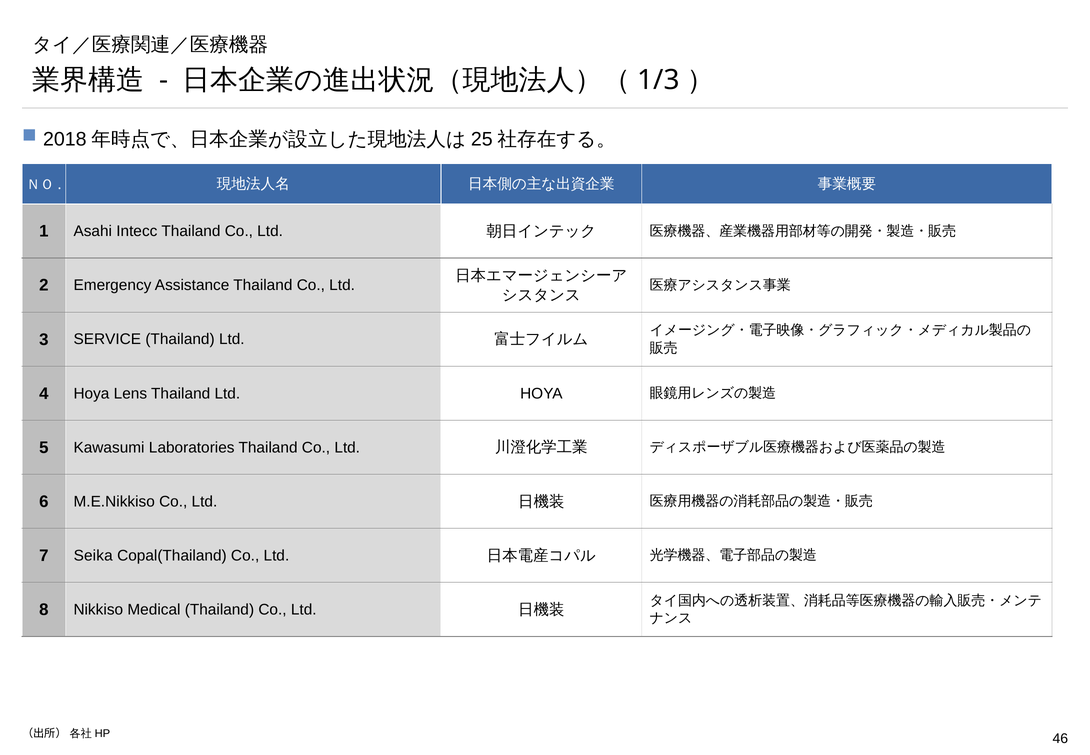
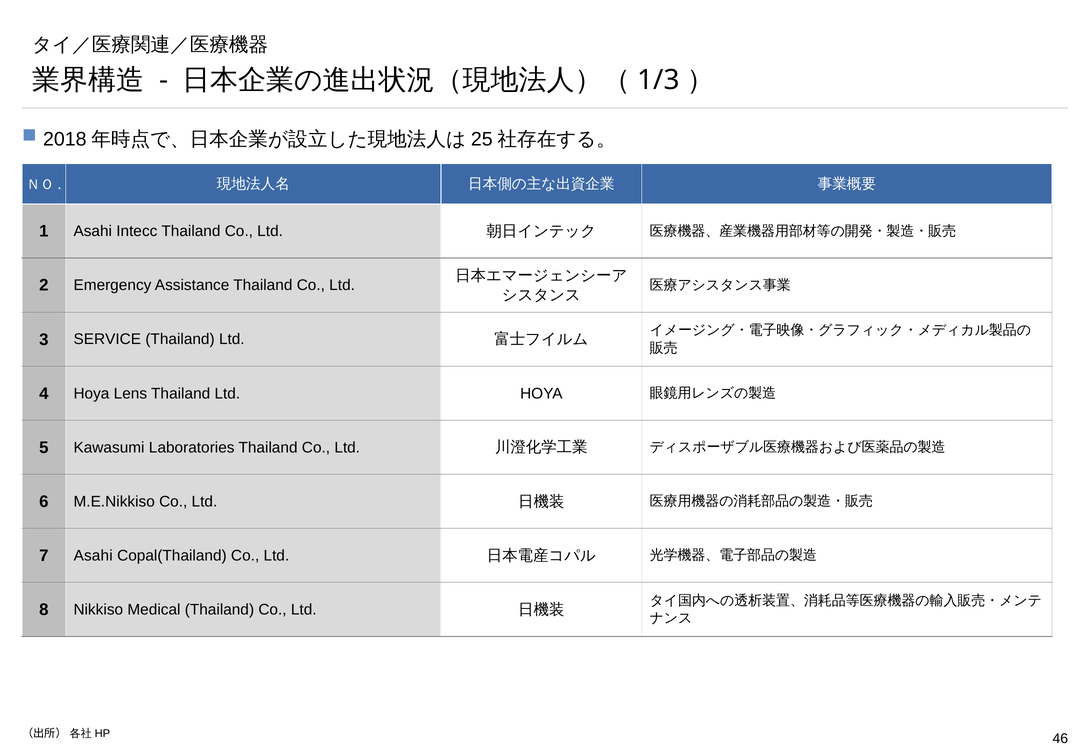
7 Seika: Seika -> Asahi (93, 555)
